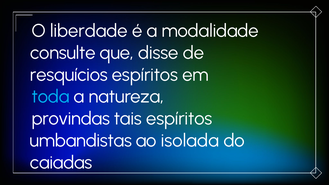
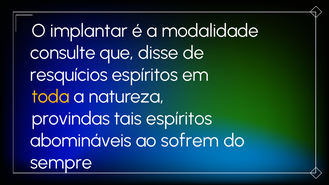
liberdade: liberdade -> implantar (89, 31)
toda colour: light blue -> yellow (51, 97)
umbandistas: umbandistas -> abomináveis (81, 141)
isolada: isolada -> sofrem (190, 141)
caiadas: caiadas -> sempre (61, 163)
